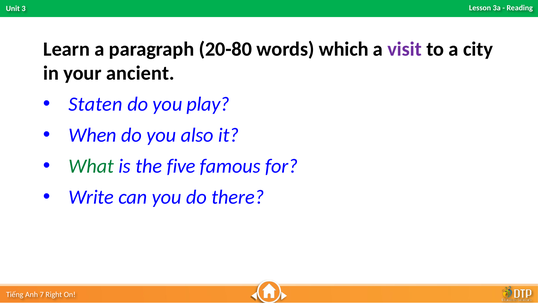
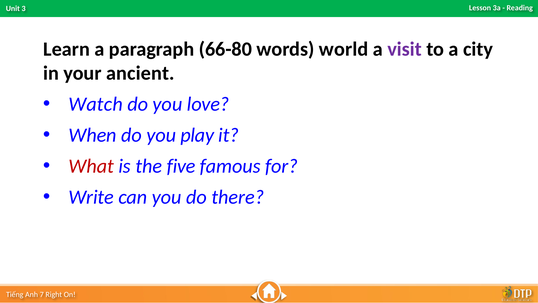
20-80: 20-80 -> 66-80 (225, 49)
which: which -> world (344, 49)
Staten: Staten -> Watch (96, 104)
play: play -> love (208, 104)
also: also -> play (197, 135)
What colour: green -> red (91, 166)
